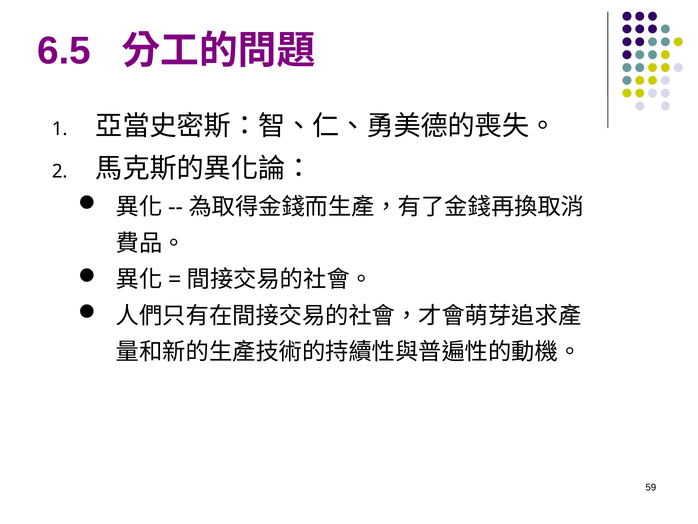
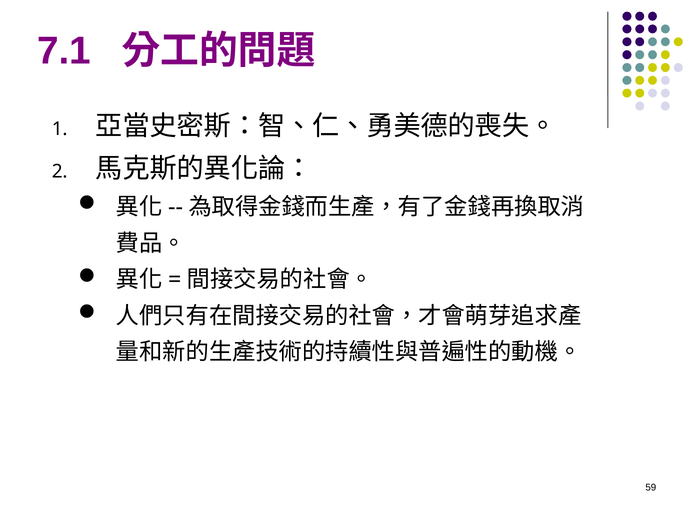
6.5: 6.5 -> 7.1 (64, 51)
